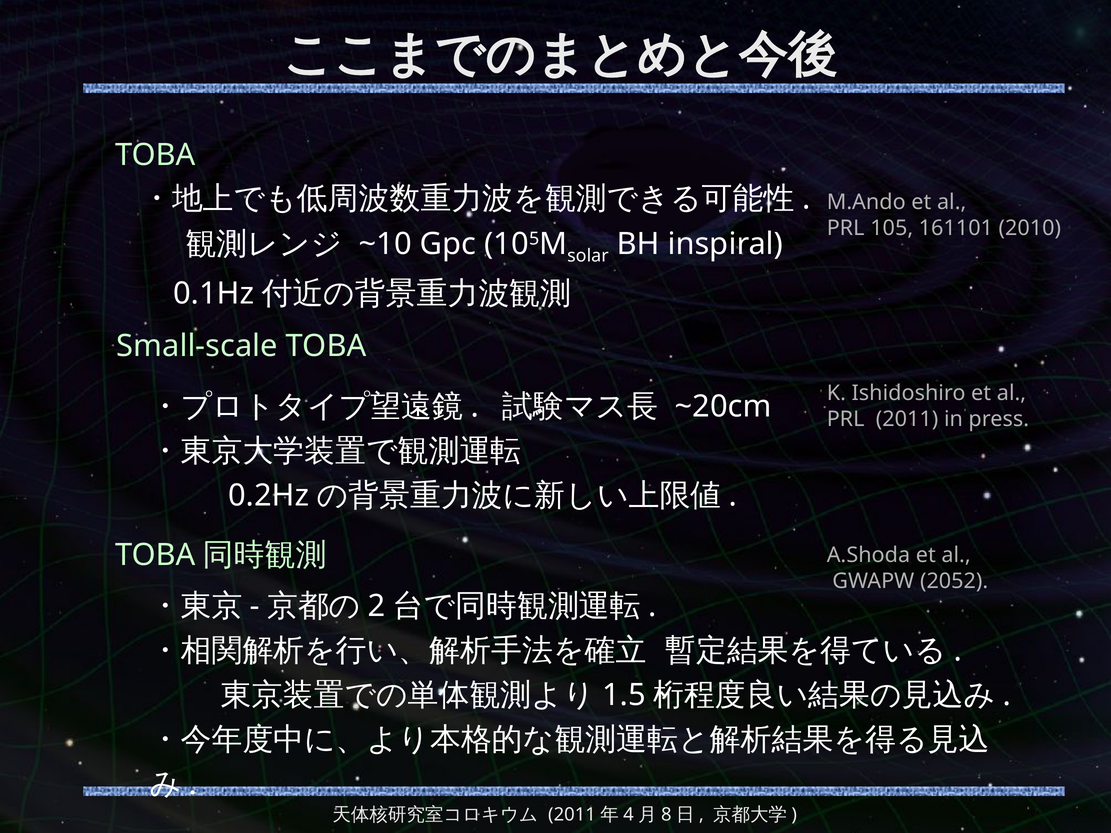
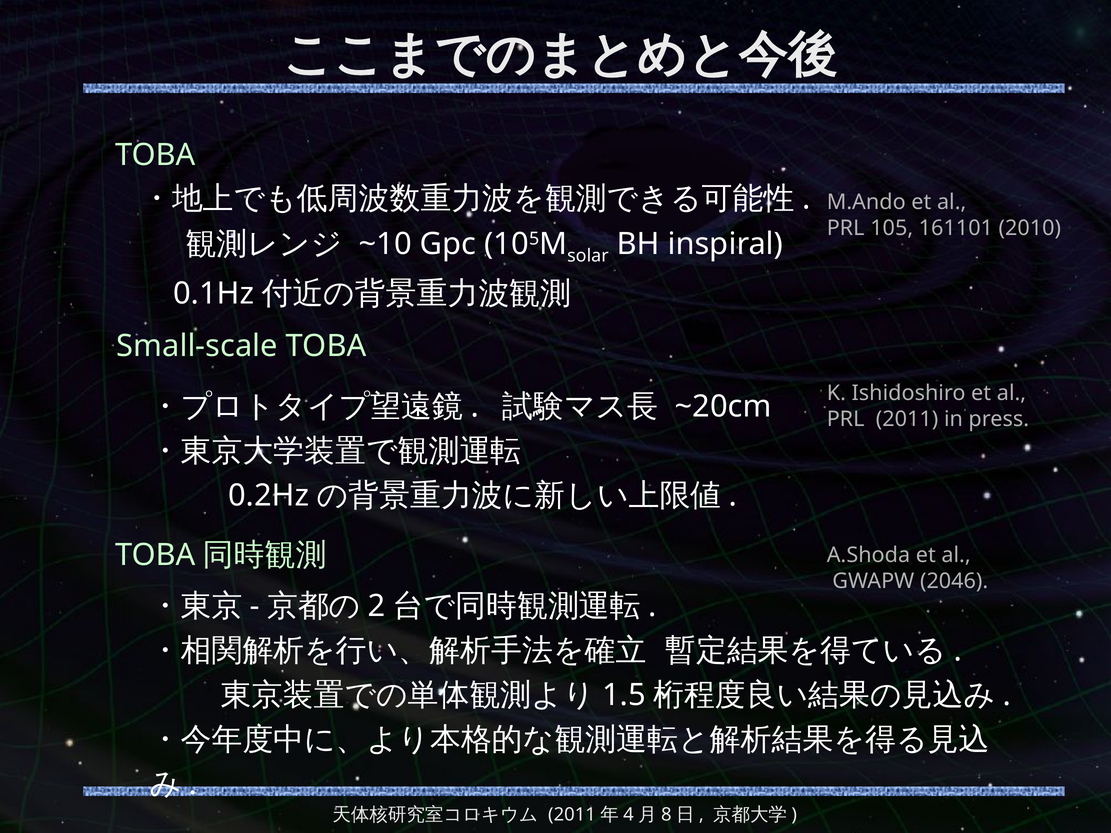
2052: 2052 -> 2046 (954, 581)
